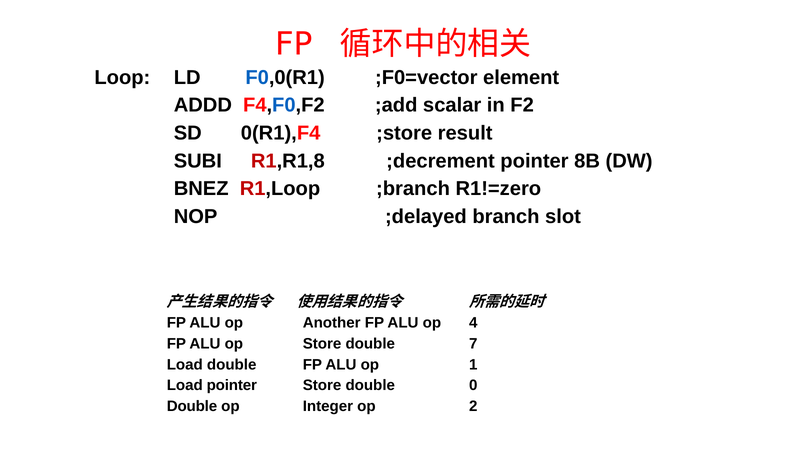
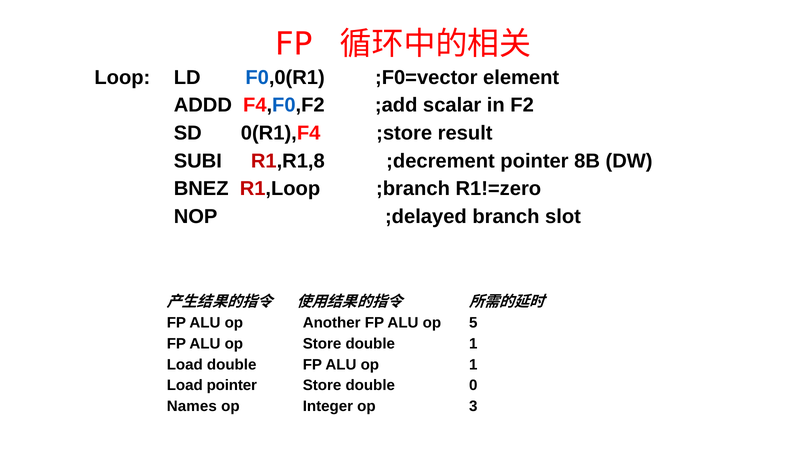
4: 4 -> 5 (473, 323)
double 7: 7 -> 1 (473, 344)
Double: Double -> Names (192, 407)
2: 2 -> 3 (473, 407)
